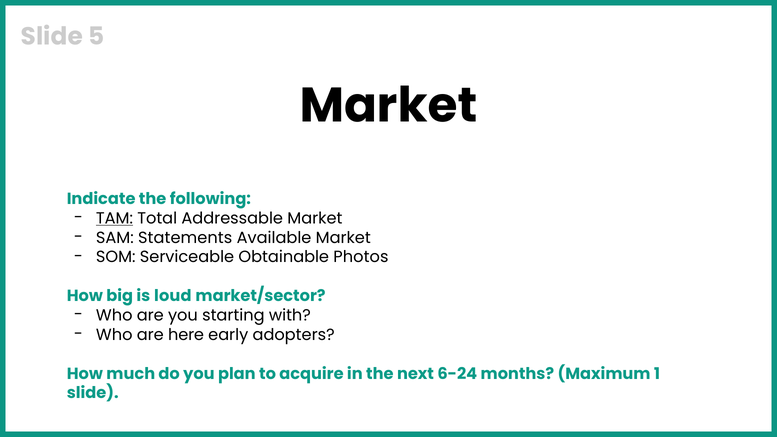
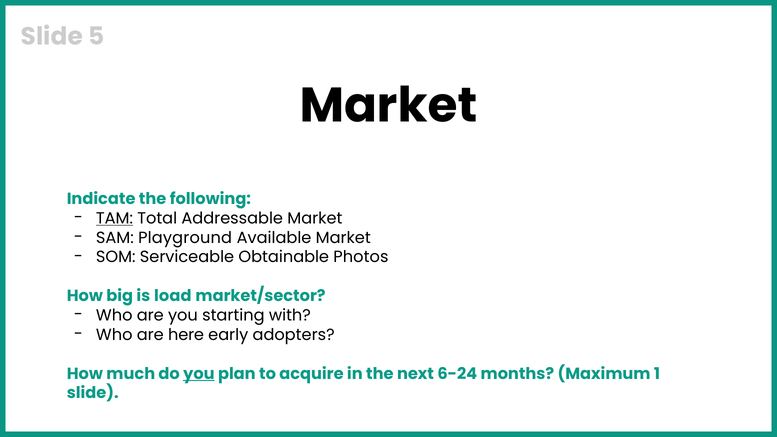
Statements: Statements -> Playground (185, 238)
loud: loud -> load (173, 296)
you underline: none -> present (199, 374)
